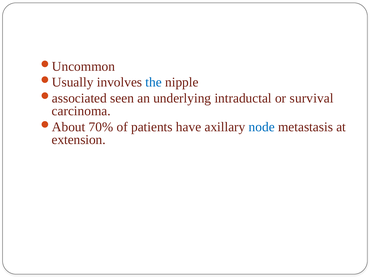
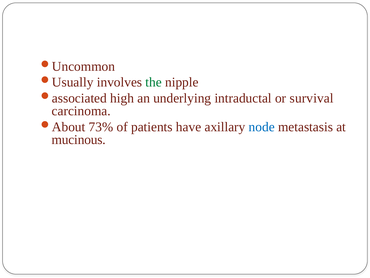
the colour: blue -> green (154, 82)
seen: seen -> high (122, 98)
70%: 70% -> 73% (101, 127)
extension: extension -> mucinous (79, 139)
